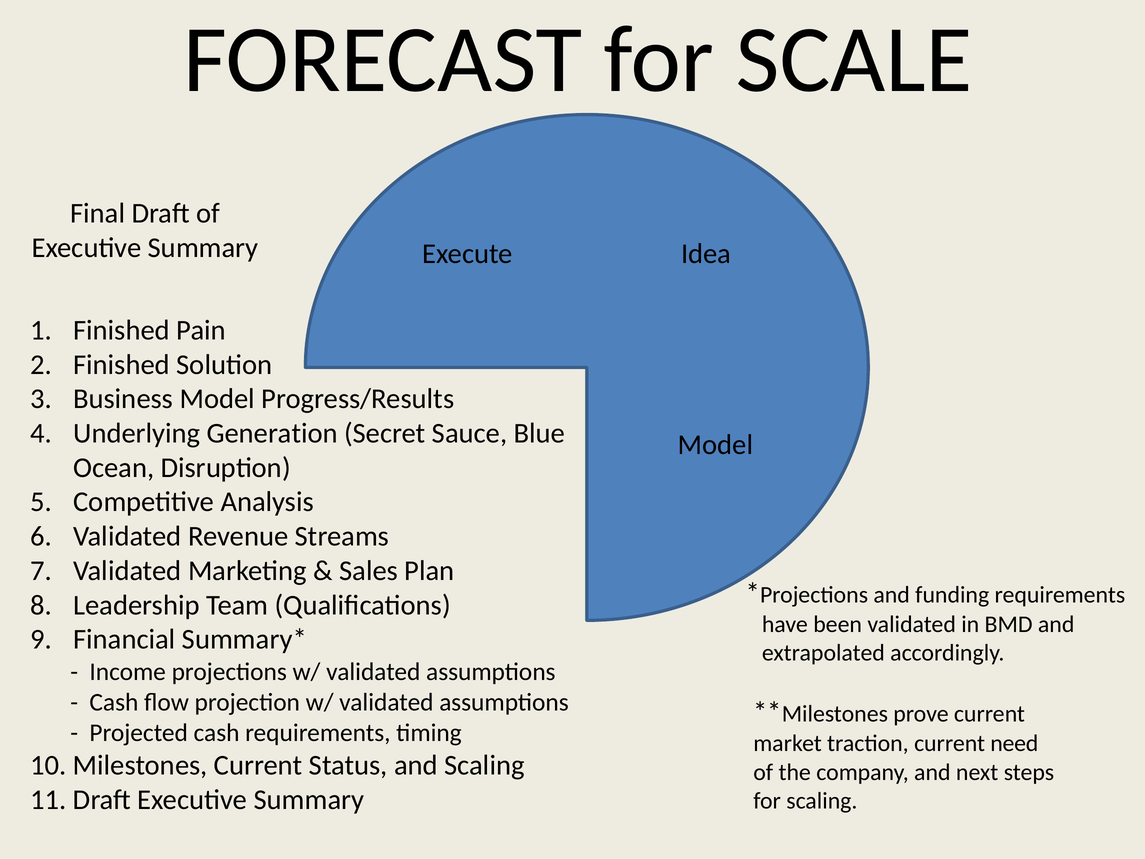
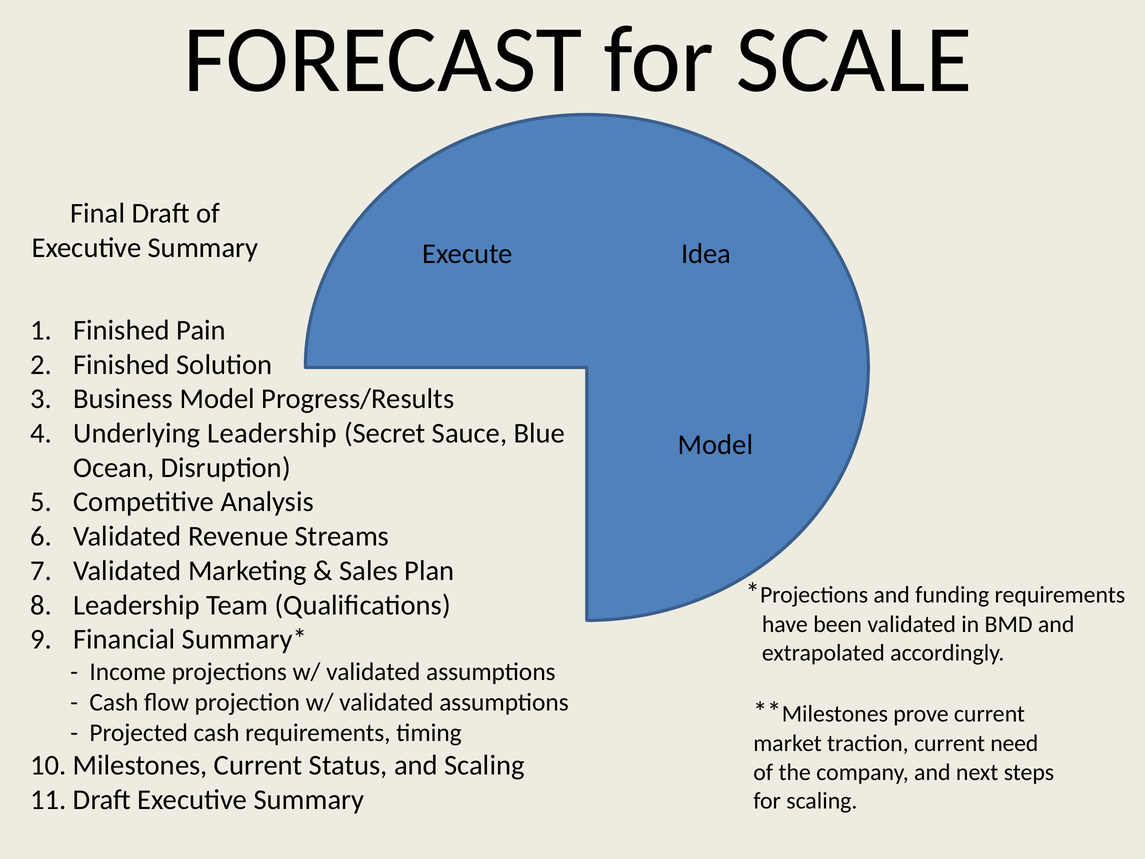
Underlying Generation: Generation -> Leadership (272, 433)
